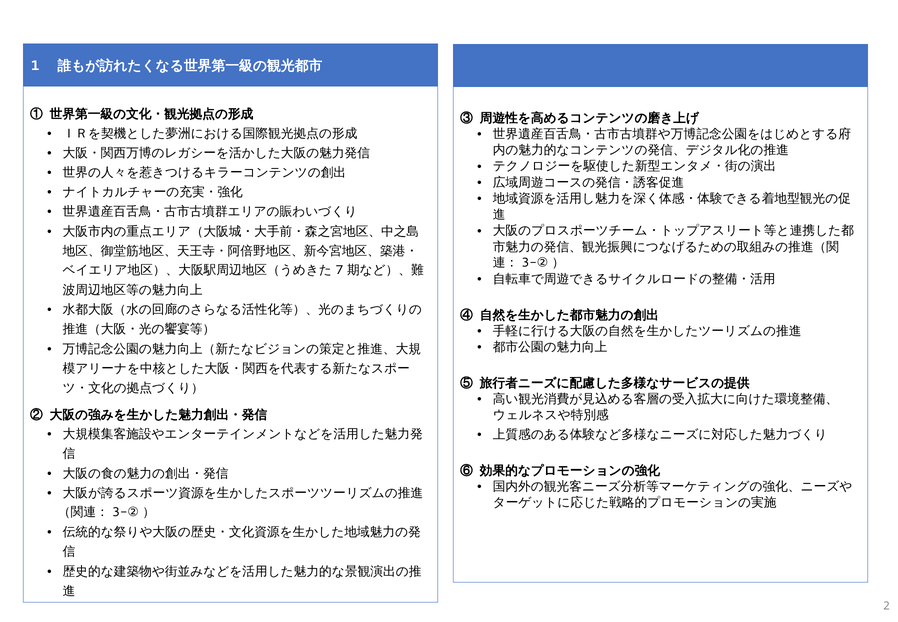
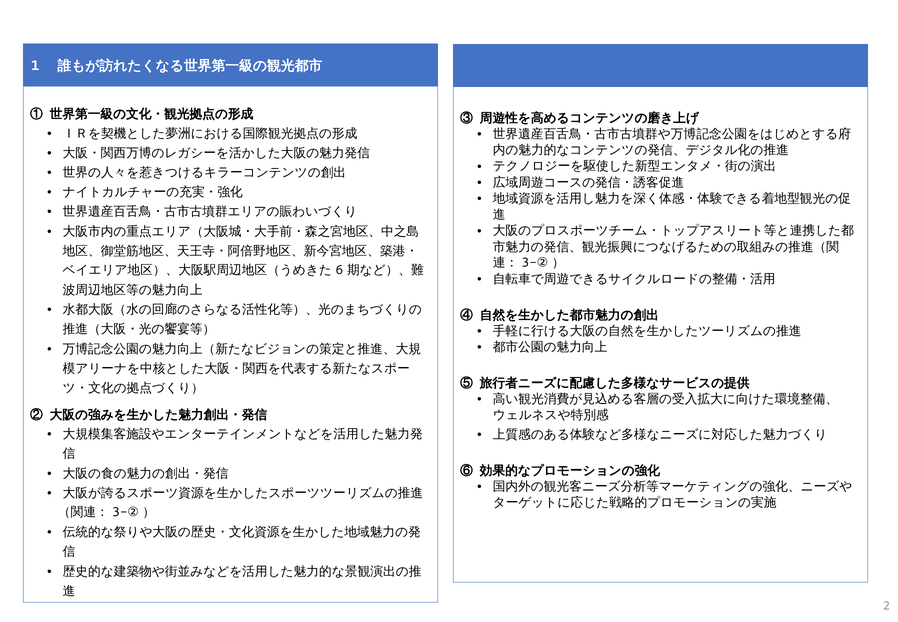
7: 7 -> 6 (339, 270)
